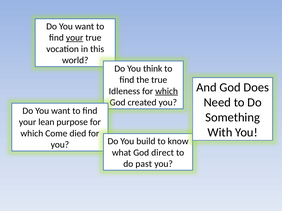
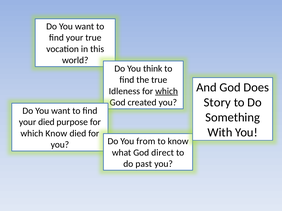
your underline: present -> none (75, 38)
Need: Need -> Story (217, 103)
your lean: lean -> died (46, 122)
which Come: Come -> Know (56, 134)
build: build -> from (146, 142)
